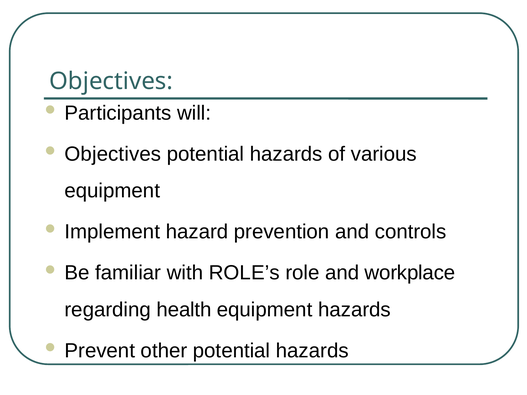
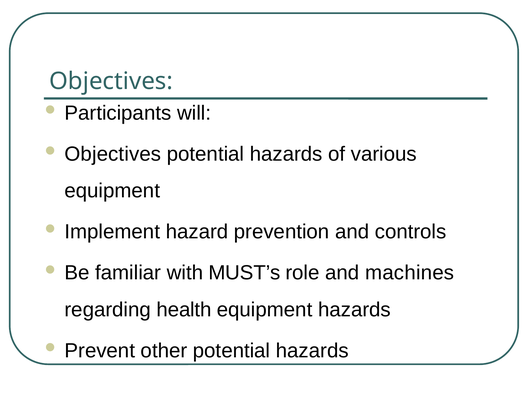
ROLE’s: ROLE’s -> MUST’s (244, 273)
workplace: workplace -> machines (410, 273)
